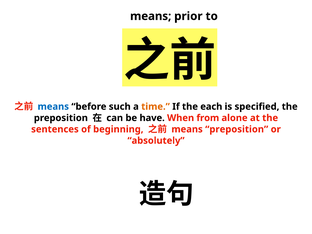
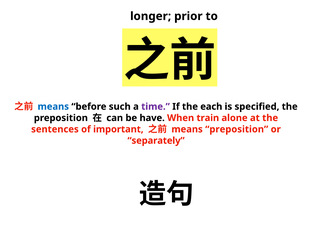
means: means -> longer (151, 16)
time colour: orange -> purple (156, 107)
from: from -> train (208, 118)
beginning: beginning -> important (118, 129)
absolutely: absolutely -> separately (156, 141)
